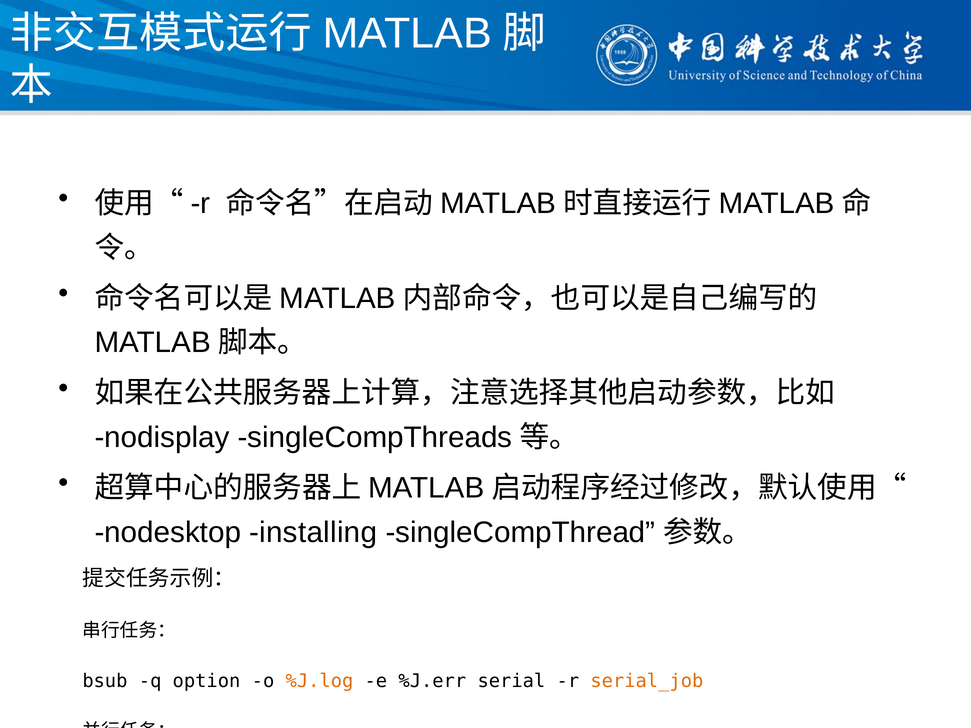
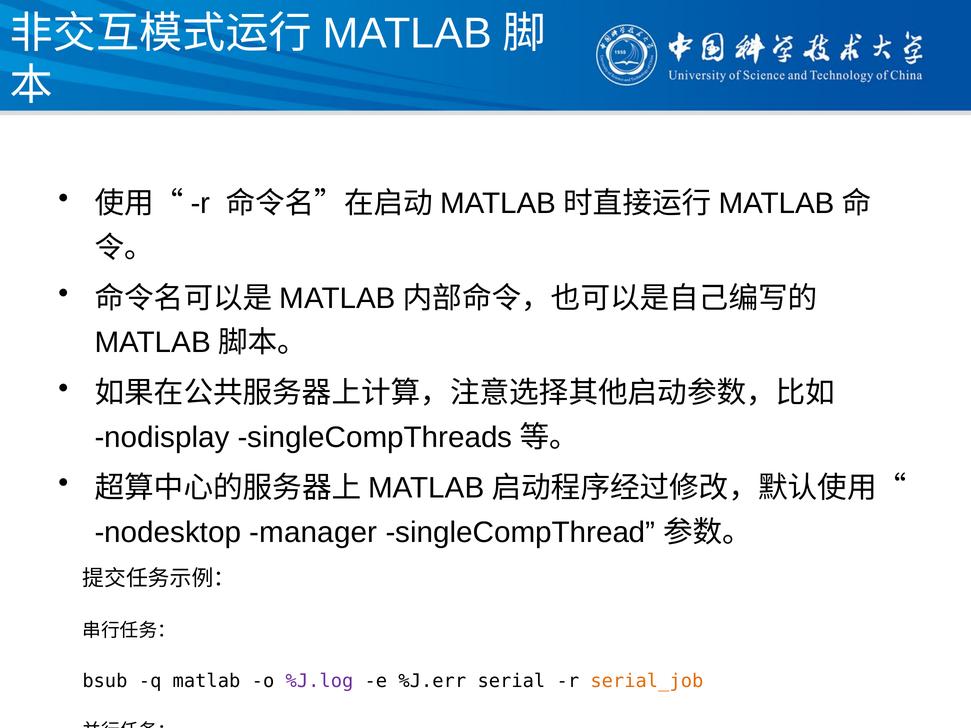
installing: installing -> manager (313, 533)
q option: option -> matlab (206, 681)
%J.log colour: orange -> purple (319, 681)
